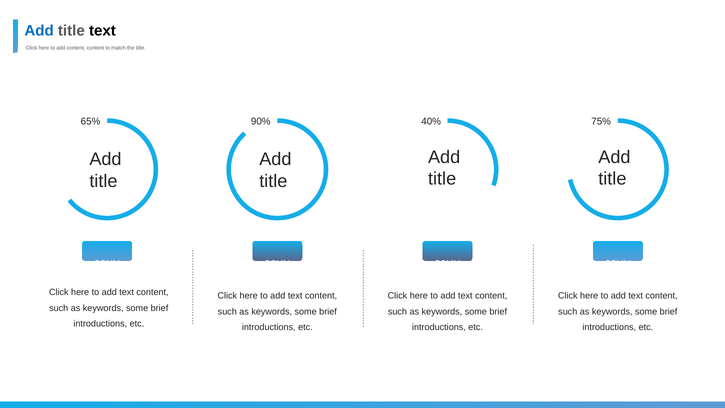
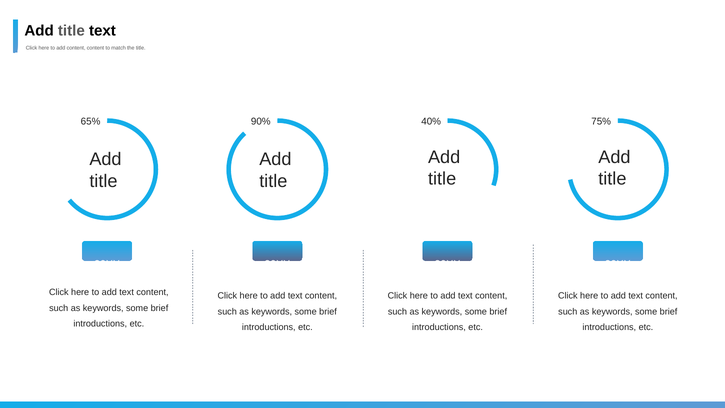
Add colour: blue -> black (39, 31)
